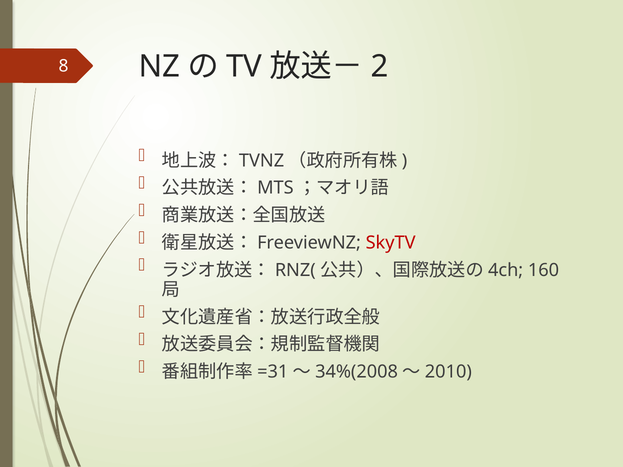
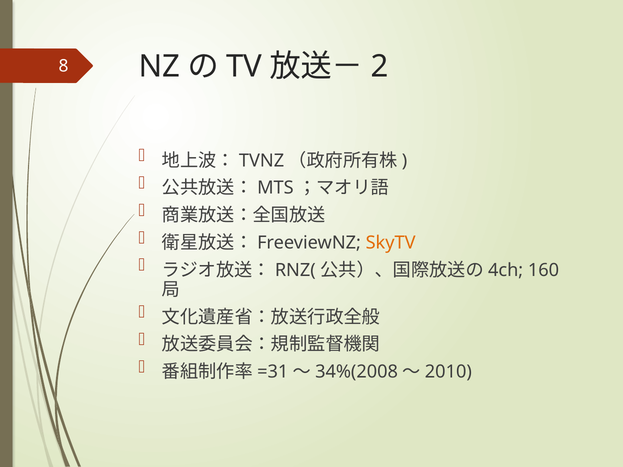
SkyTV colour: red -> orange (391, 243)
